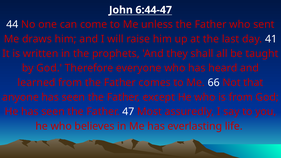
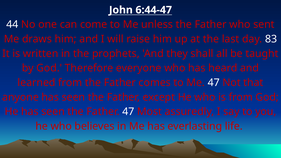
41: 41 -> 83 (271, 39)
Me 66: 66 -> 47 (214, 83)
